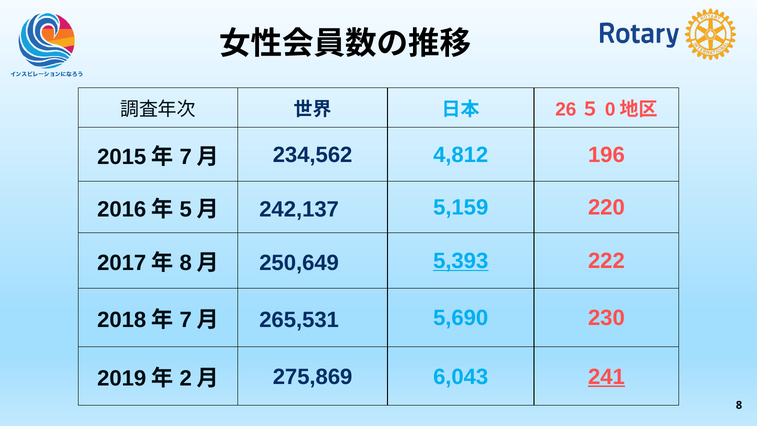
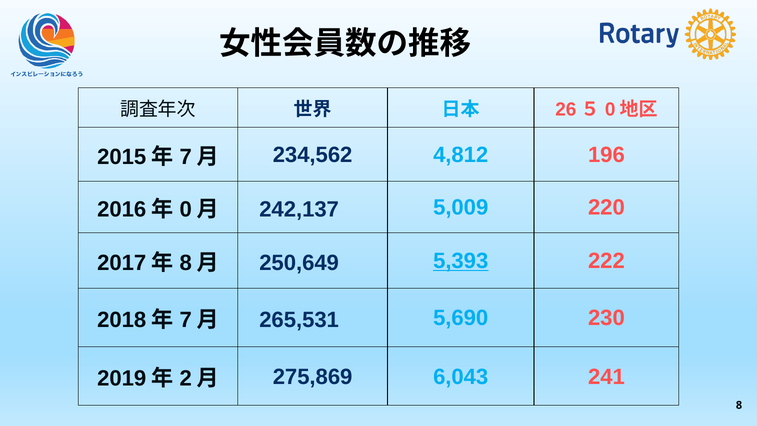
5: 5 -> 0 (186, 209)
5,159: 5,159 -> 5,009 (461, 207)
241 underline: present -> none (606, 377)
